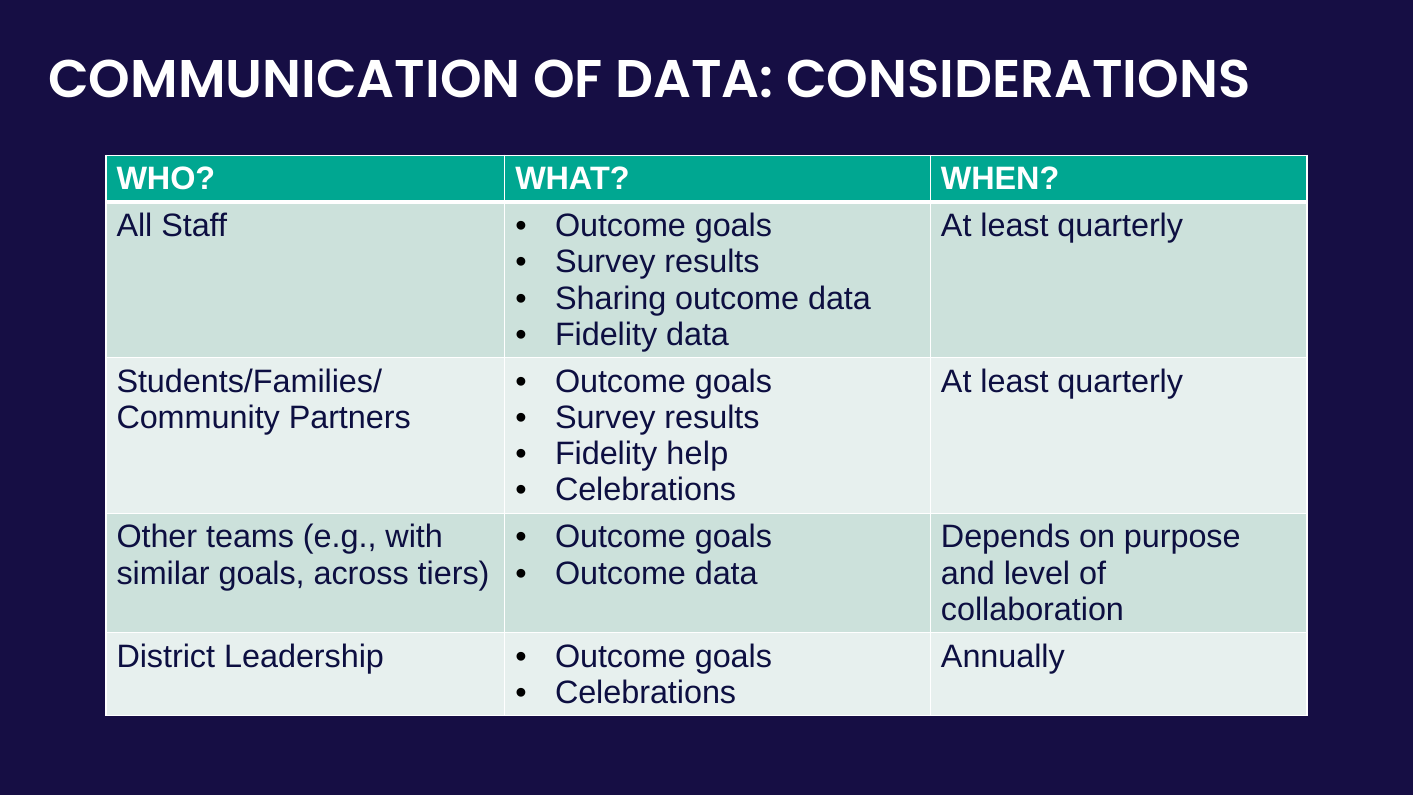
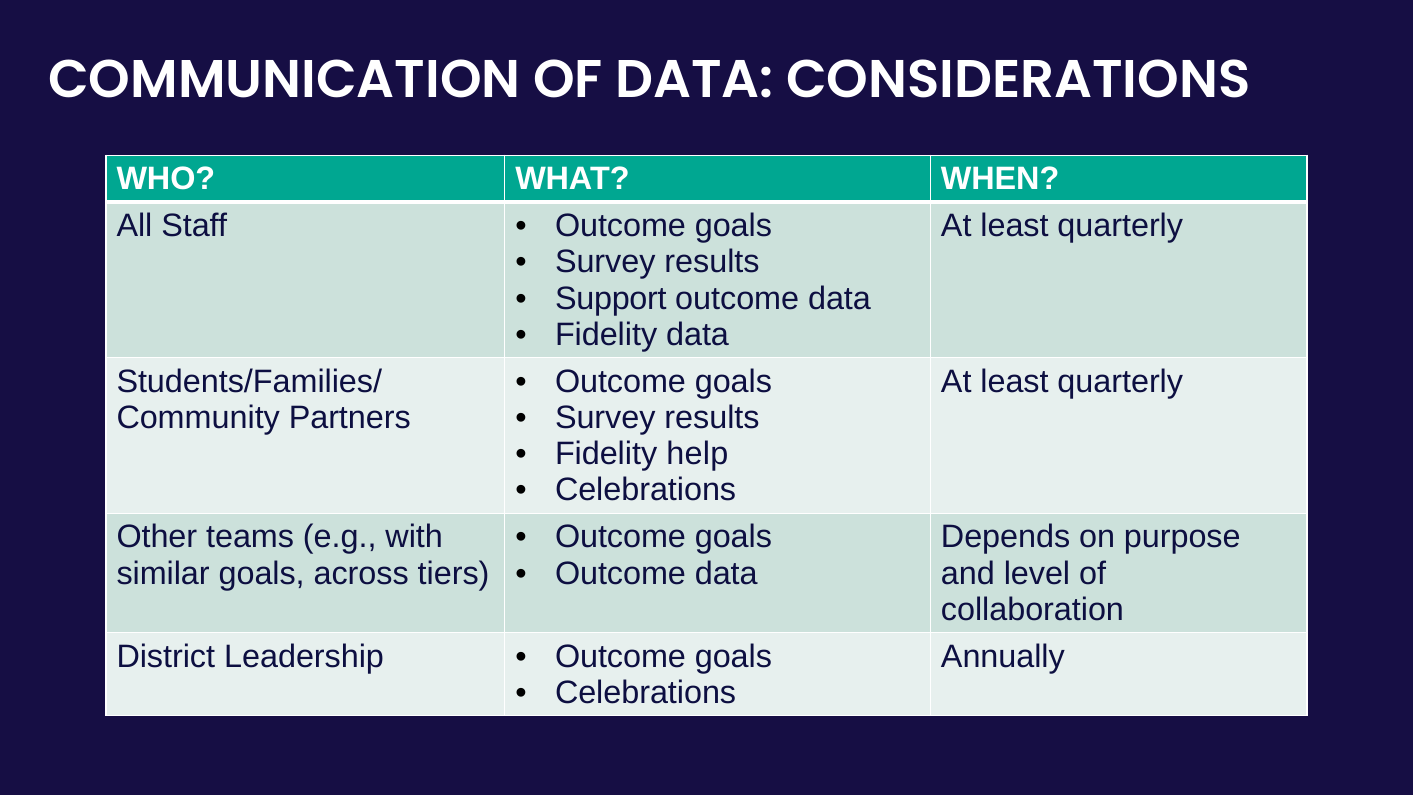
Sharing: Sharing -> Support (611, 298)
